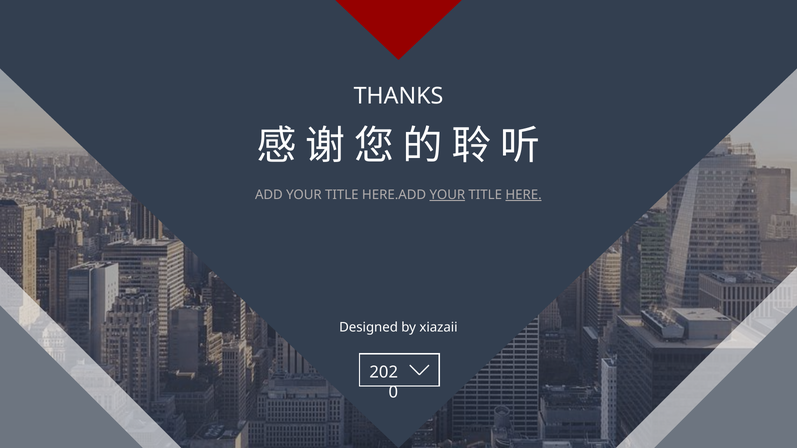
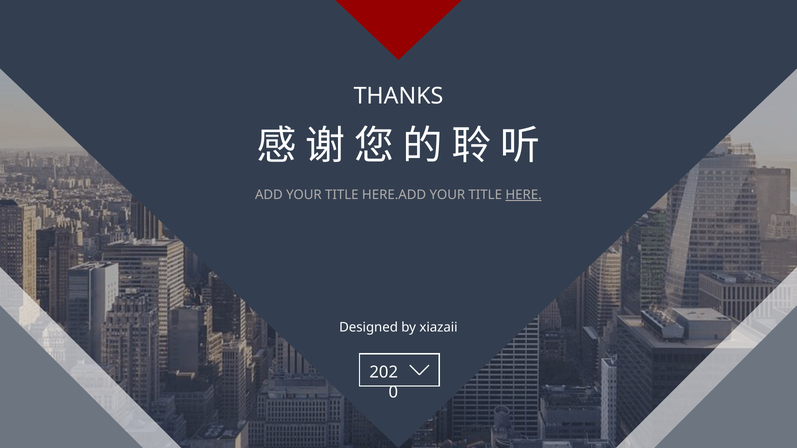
YOUR underline: present -> none (447, 195)
